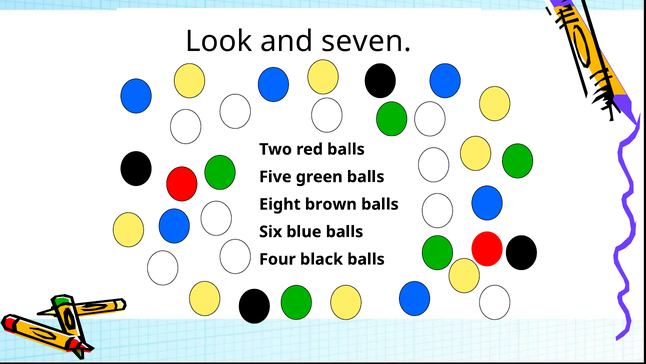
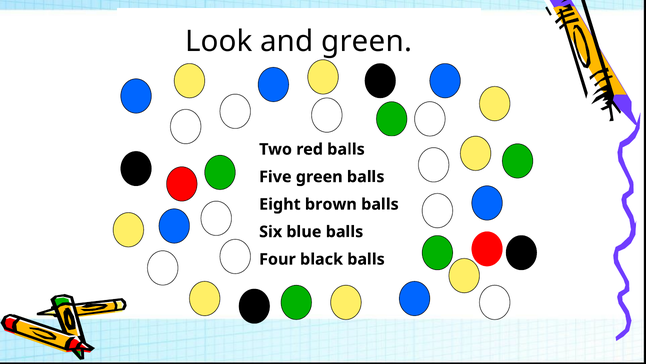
and seven: seven -> green (367, 42)
